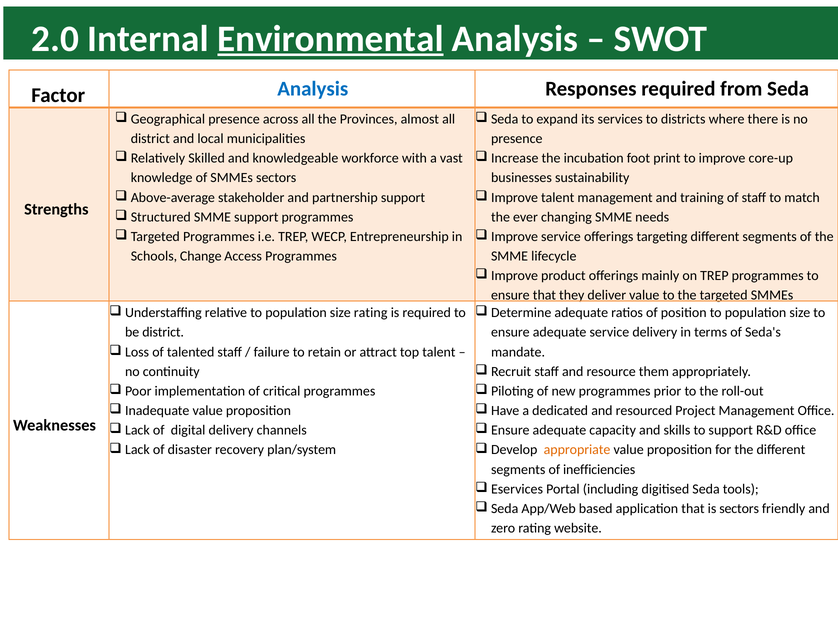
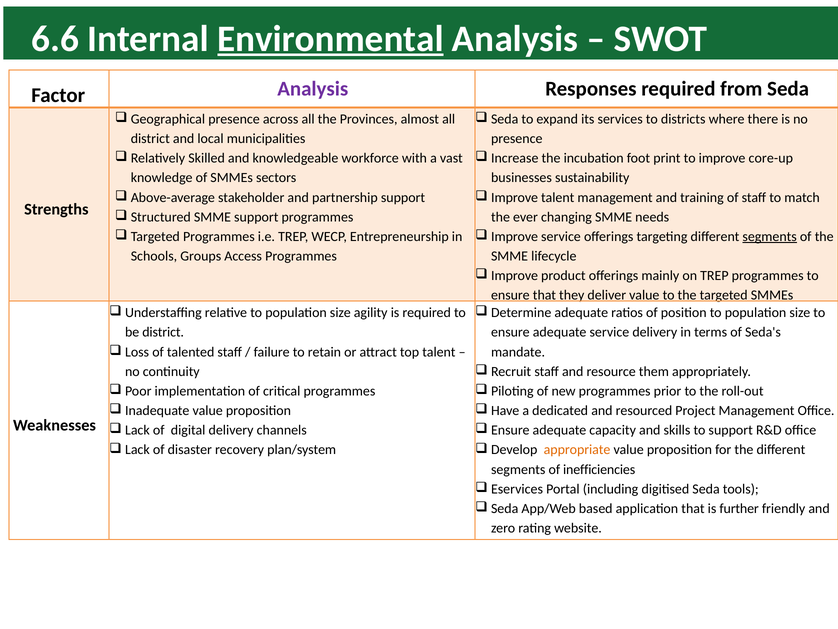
2.0: 2.0 -> 6.6 (55, 39)
Analysis colour: blue -> purple (313, 89)
segments underline: none -> present (770, 236)
Change: Change -> Groups (201, 256)
size rating: rating -> agility (371, 313)
is sectors: sectors -> further (739, 508)
